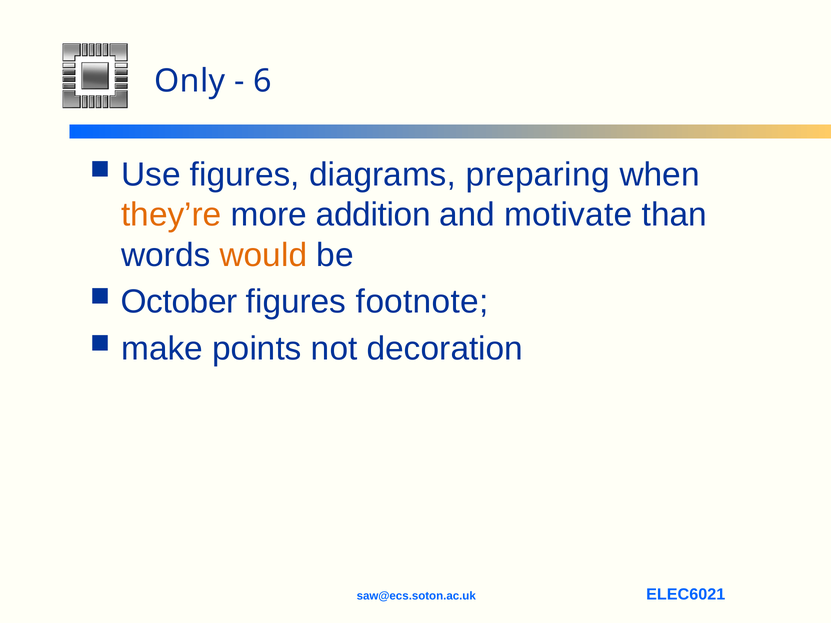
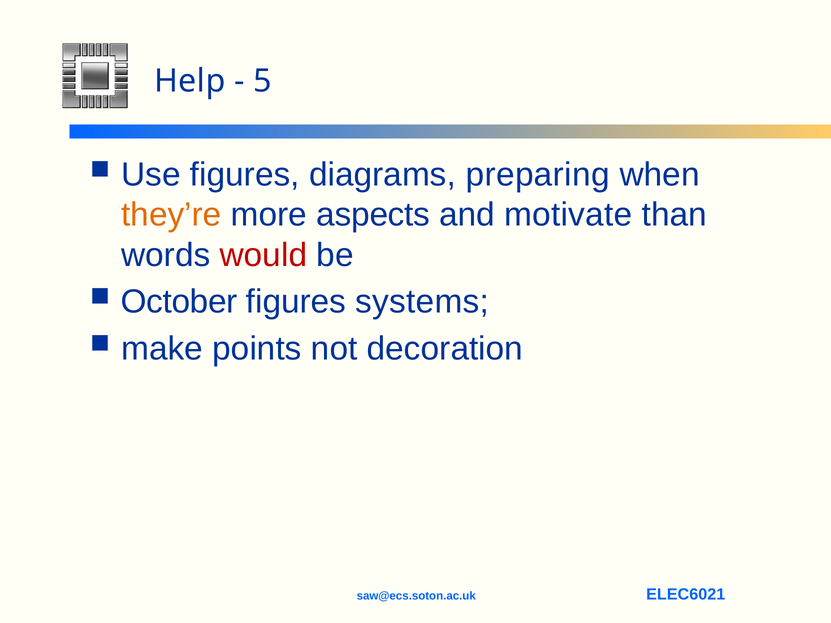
Only: Only -> Help (190, 81)
6: 6 -> 5 (262, 81)
addition: addition -> aspects (373, 215)
would colour: orange -> red (263, 255)
footnote: footnote -> systems (422, 302)
